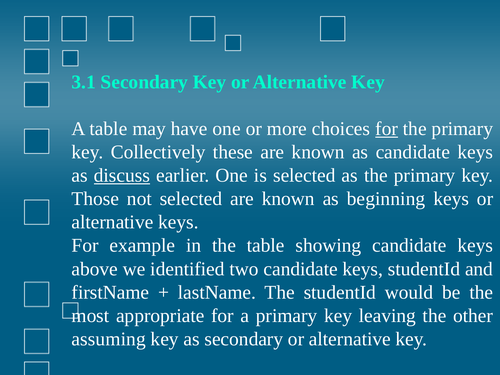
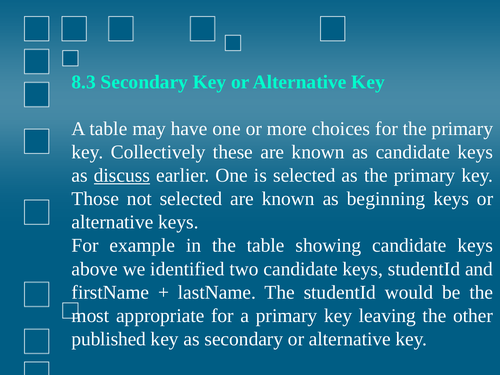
3.1: 3.1 -> 8.3 (84, 82)
for underline: present -> none (387, 129)
assuming: assuming -> published (109, 339)
